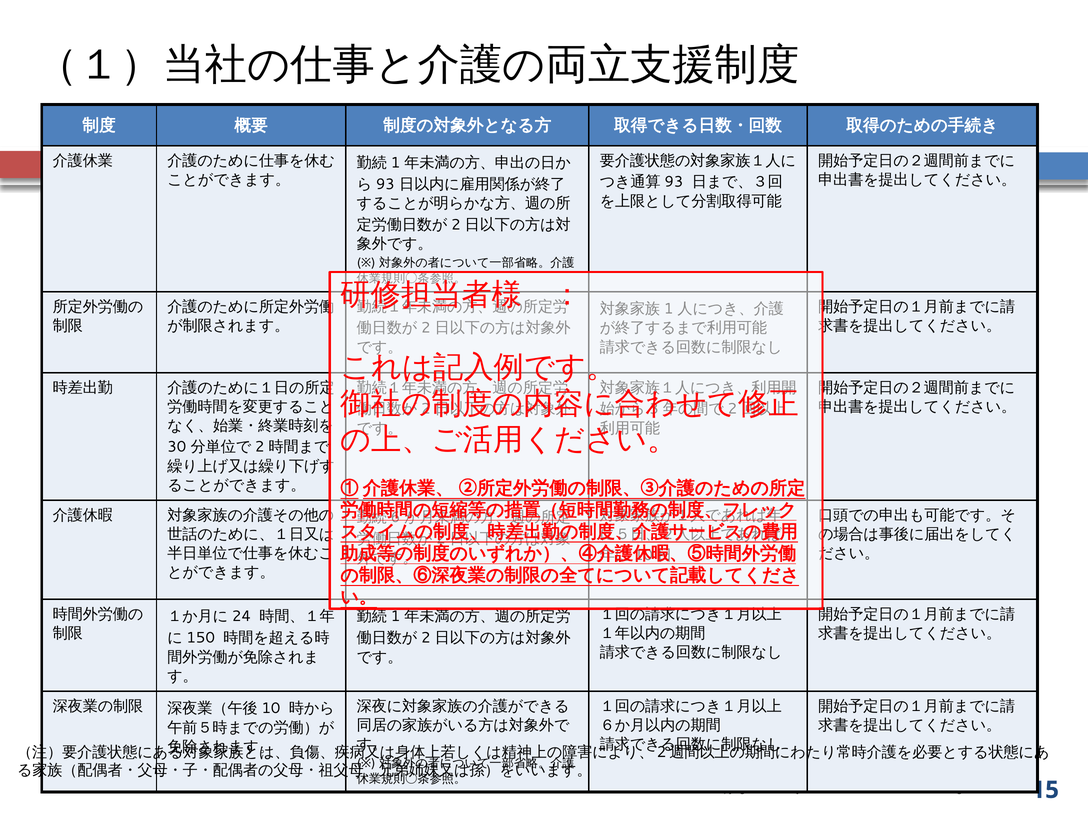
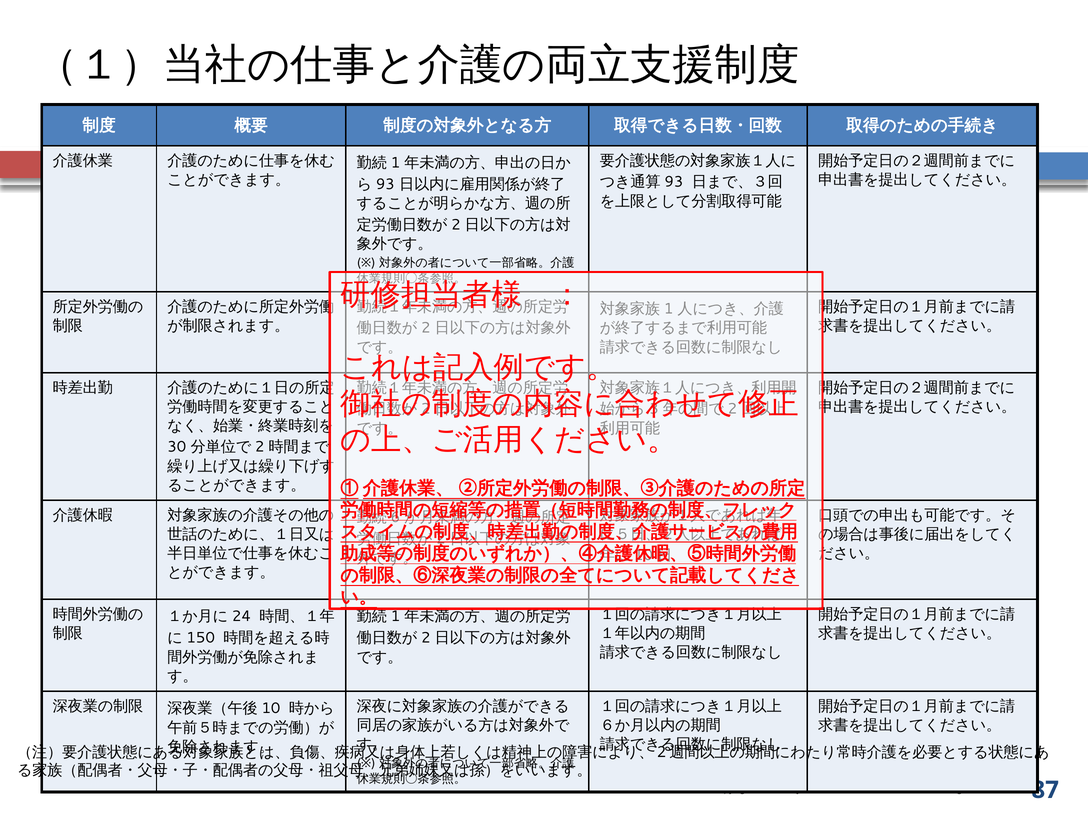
15: 15 -> 87 (1045, 790)
